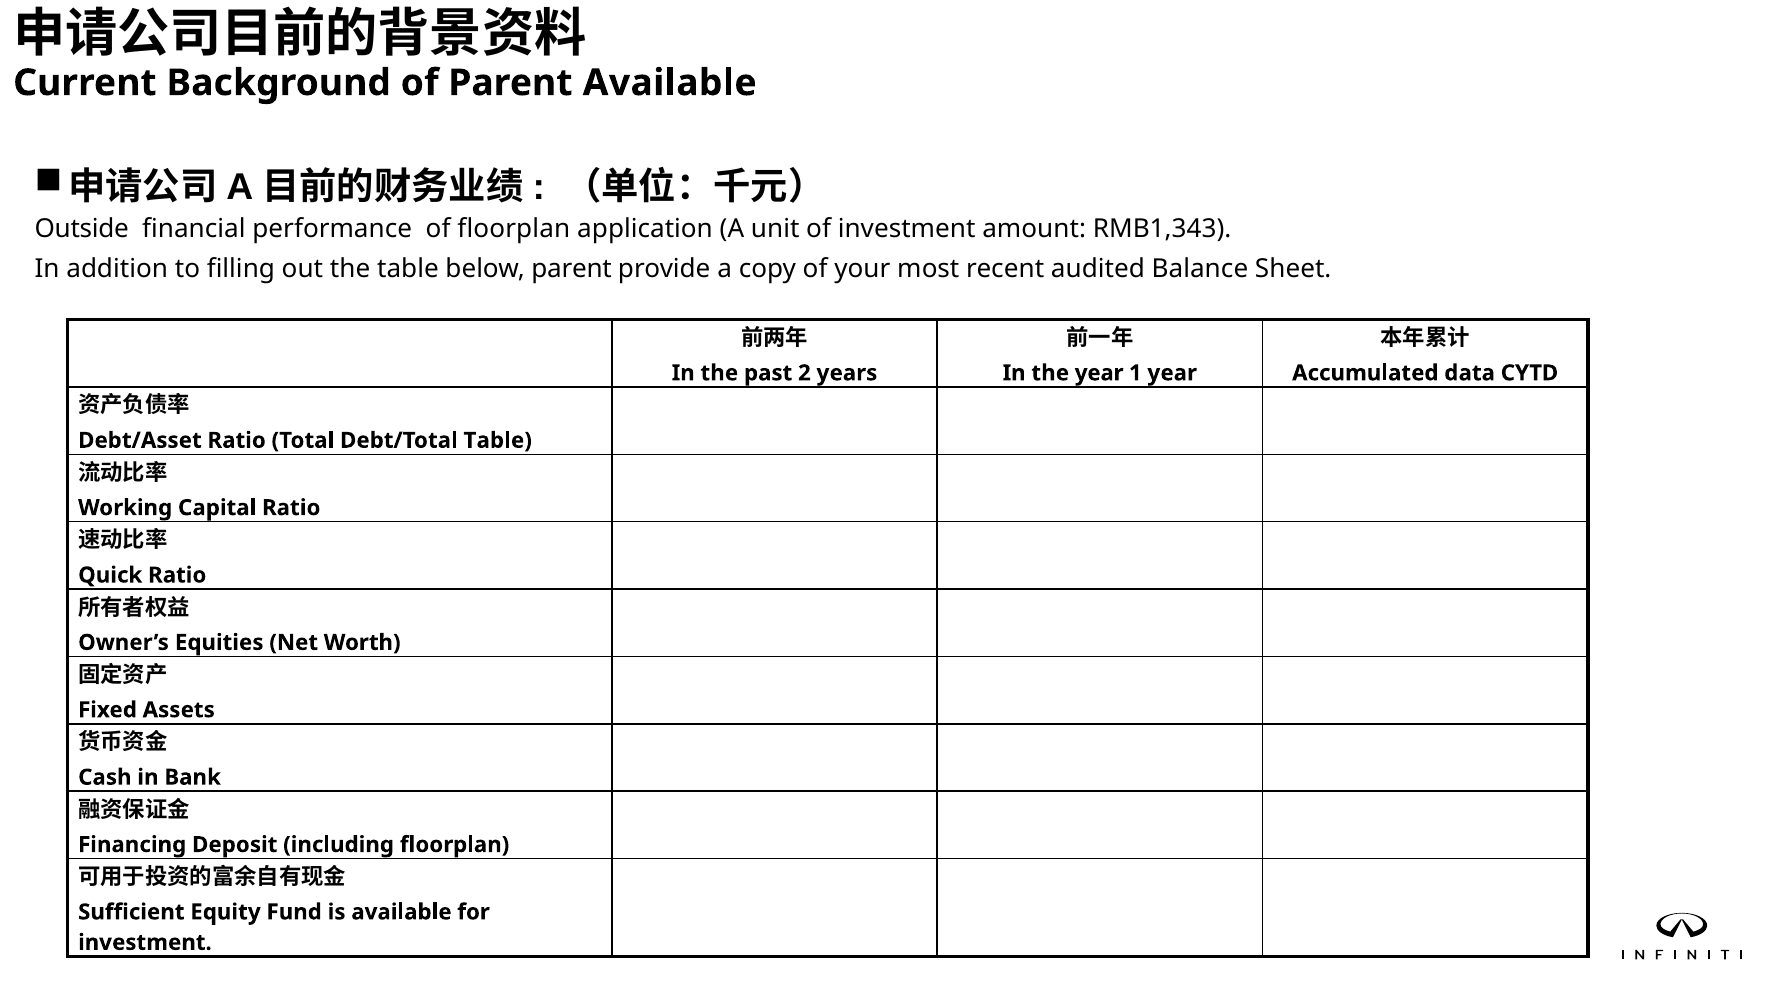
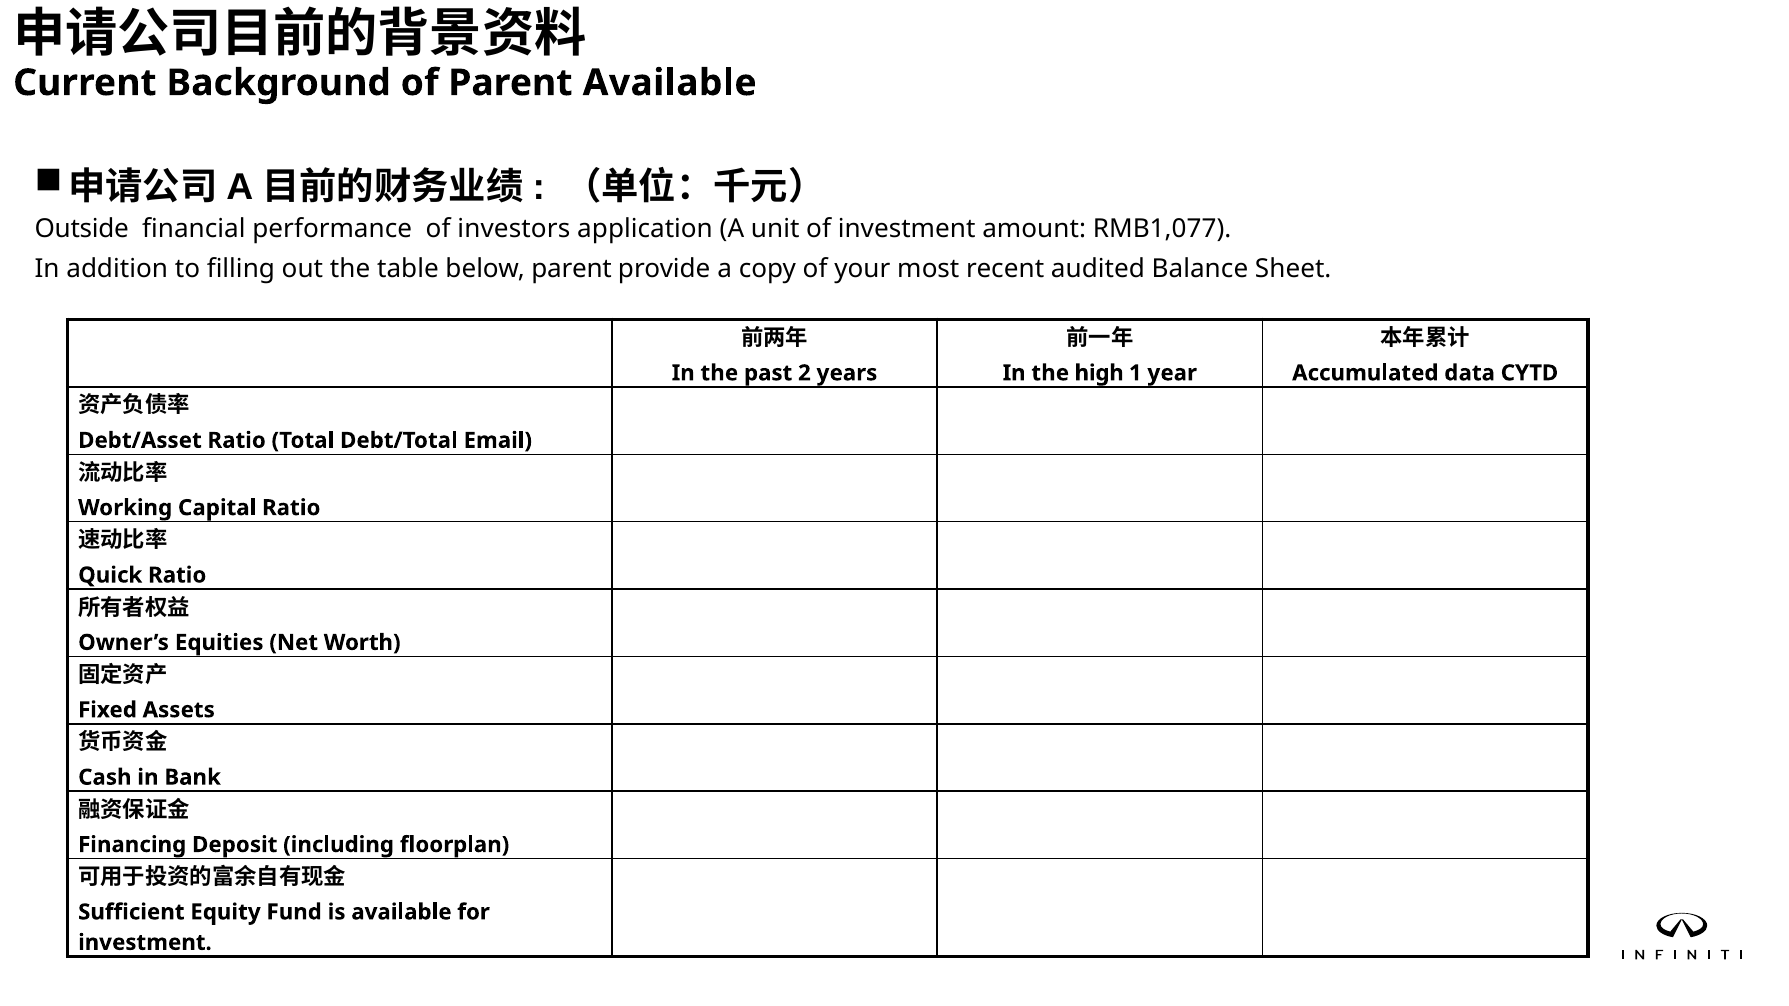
of floorplan: floorplan -> investors (514, 229)
RMB1,343: RMB1,343 -> RMB1,077 (1162, 229)
the year: year -> high (1099, 373)
Debt/Total Table: Table -> Email (498, 441)
